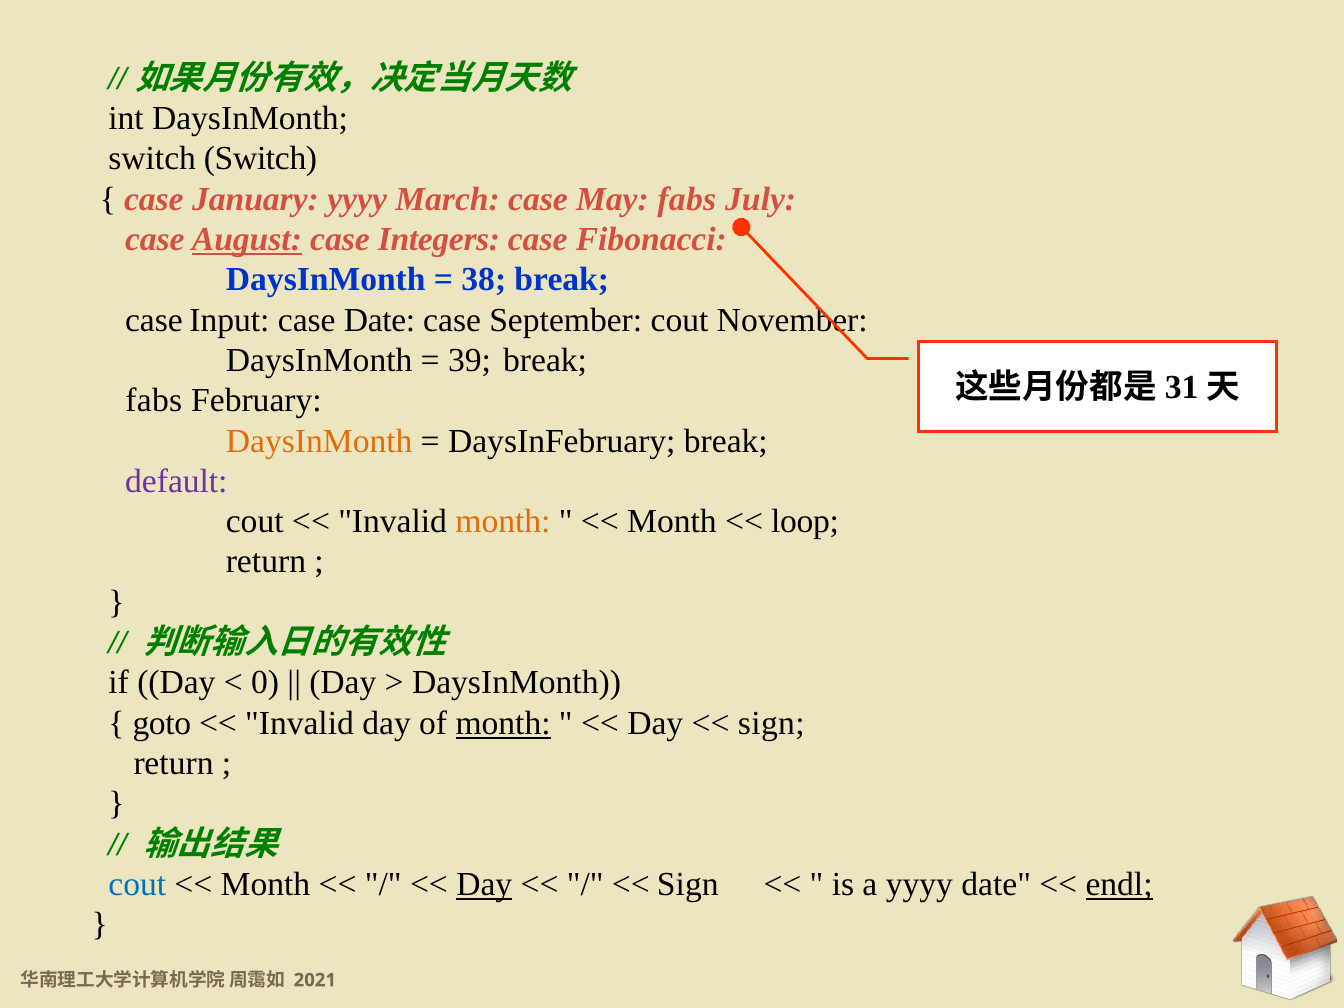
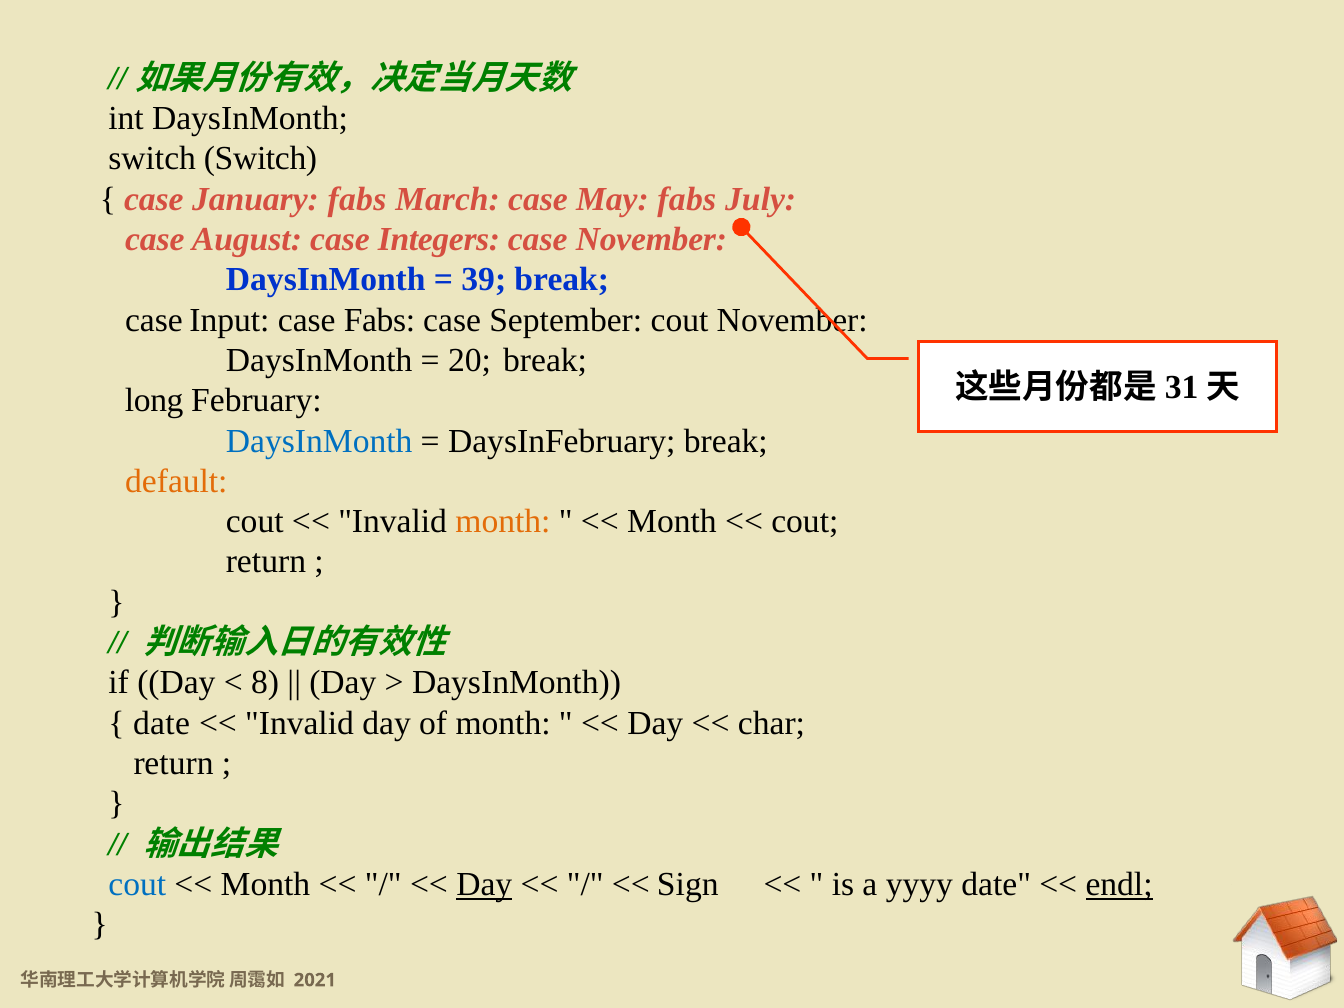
January yyyy: yyyy -> fabs (357, 199)
August underline: present -> none (247, 239)
case Fibonacci: Fibonacci -> November (651, 239)
38: 38 -> 39 (484, 280)
case Date: Date -> Fabs (380, 320)
39: 39 -> 20 (469, 360)
fabs: fabs -> long (154, 401)
DaysInMonth colour: orange -> blue (319, 441)
default colour: purple -> orange (176, 481)
loop: loop -> cout (805, 522)
0: 0 -> 8 (265, 683)
goto: goto -> date (162, 723)
month underline: present -> none (503, 723)
sign: sign -> char (771, 723)
